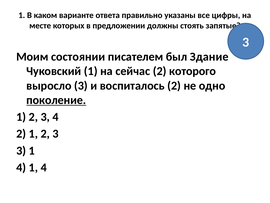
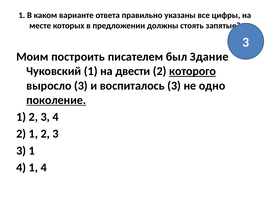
состоянии: состоянии -> построить (78, 57)
сейчас: сейчас -> двести (133, 71)
которого underline: none -> present (193, 71)
воспиталось 2: 2 -> 3 (174, 85)
